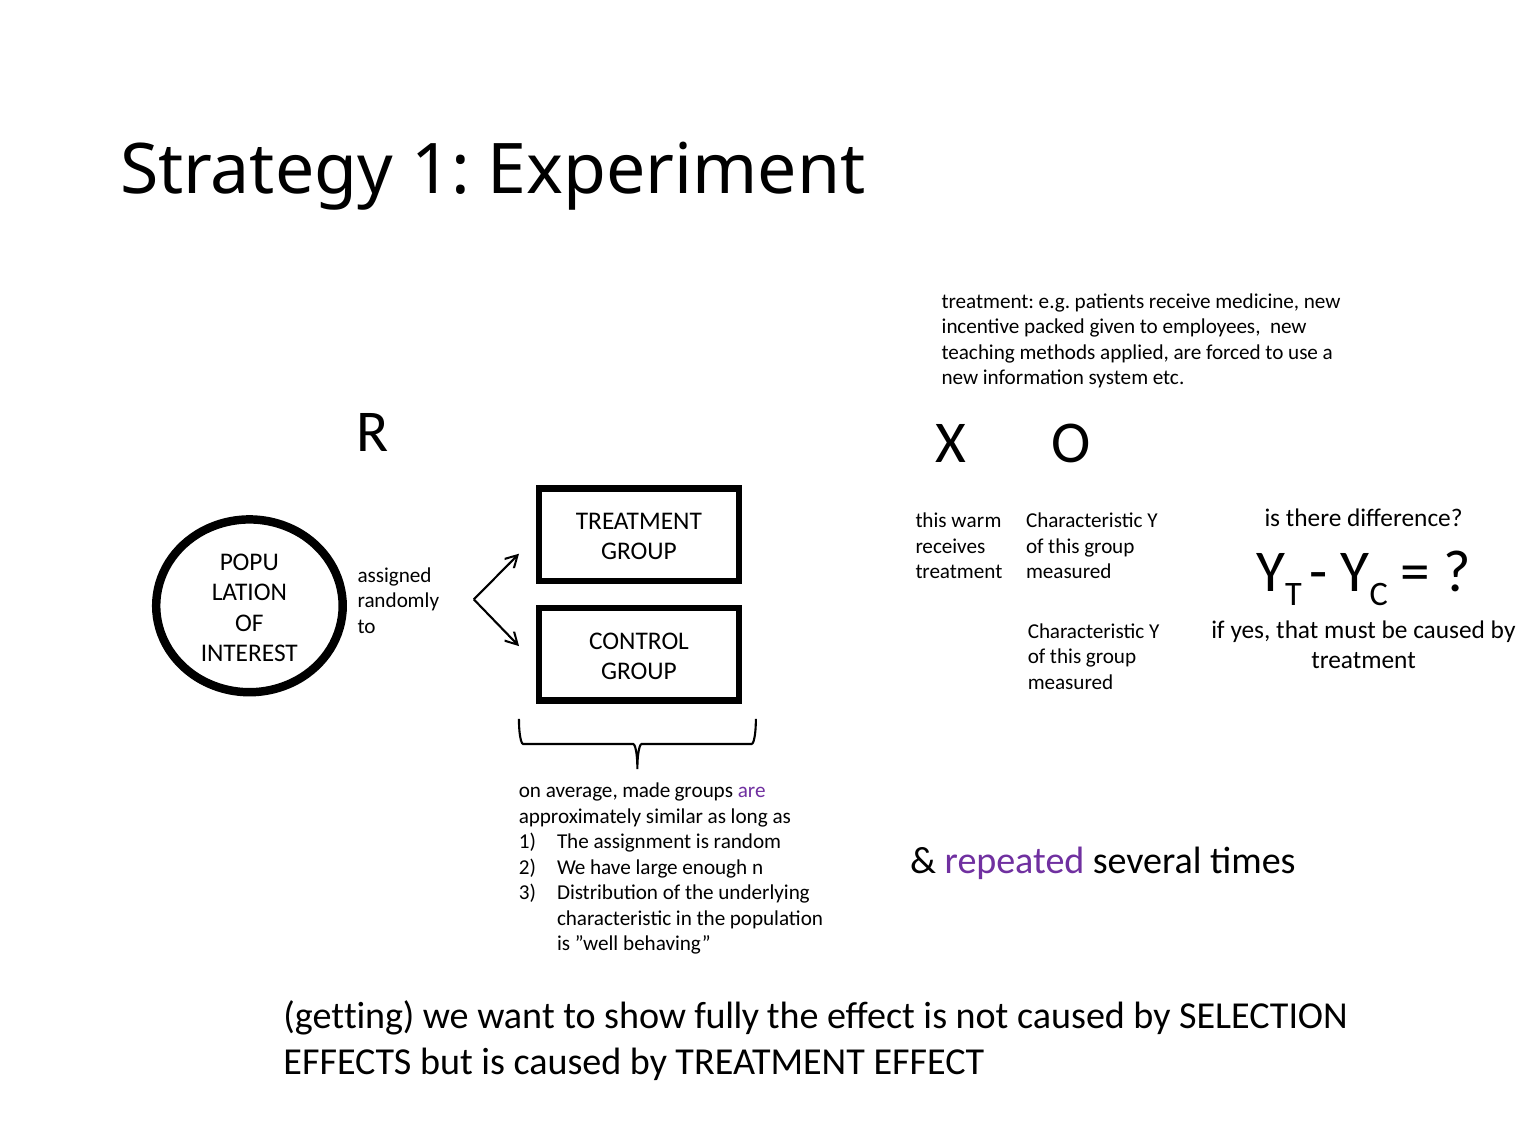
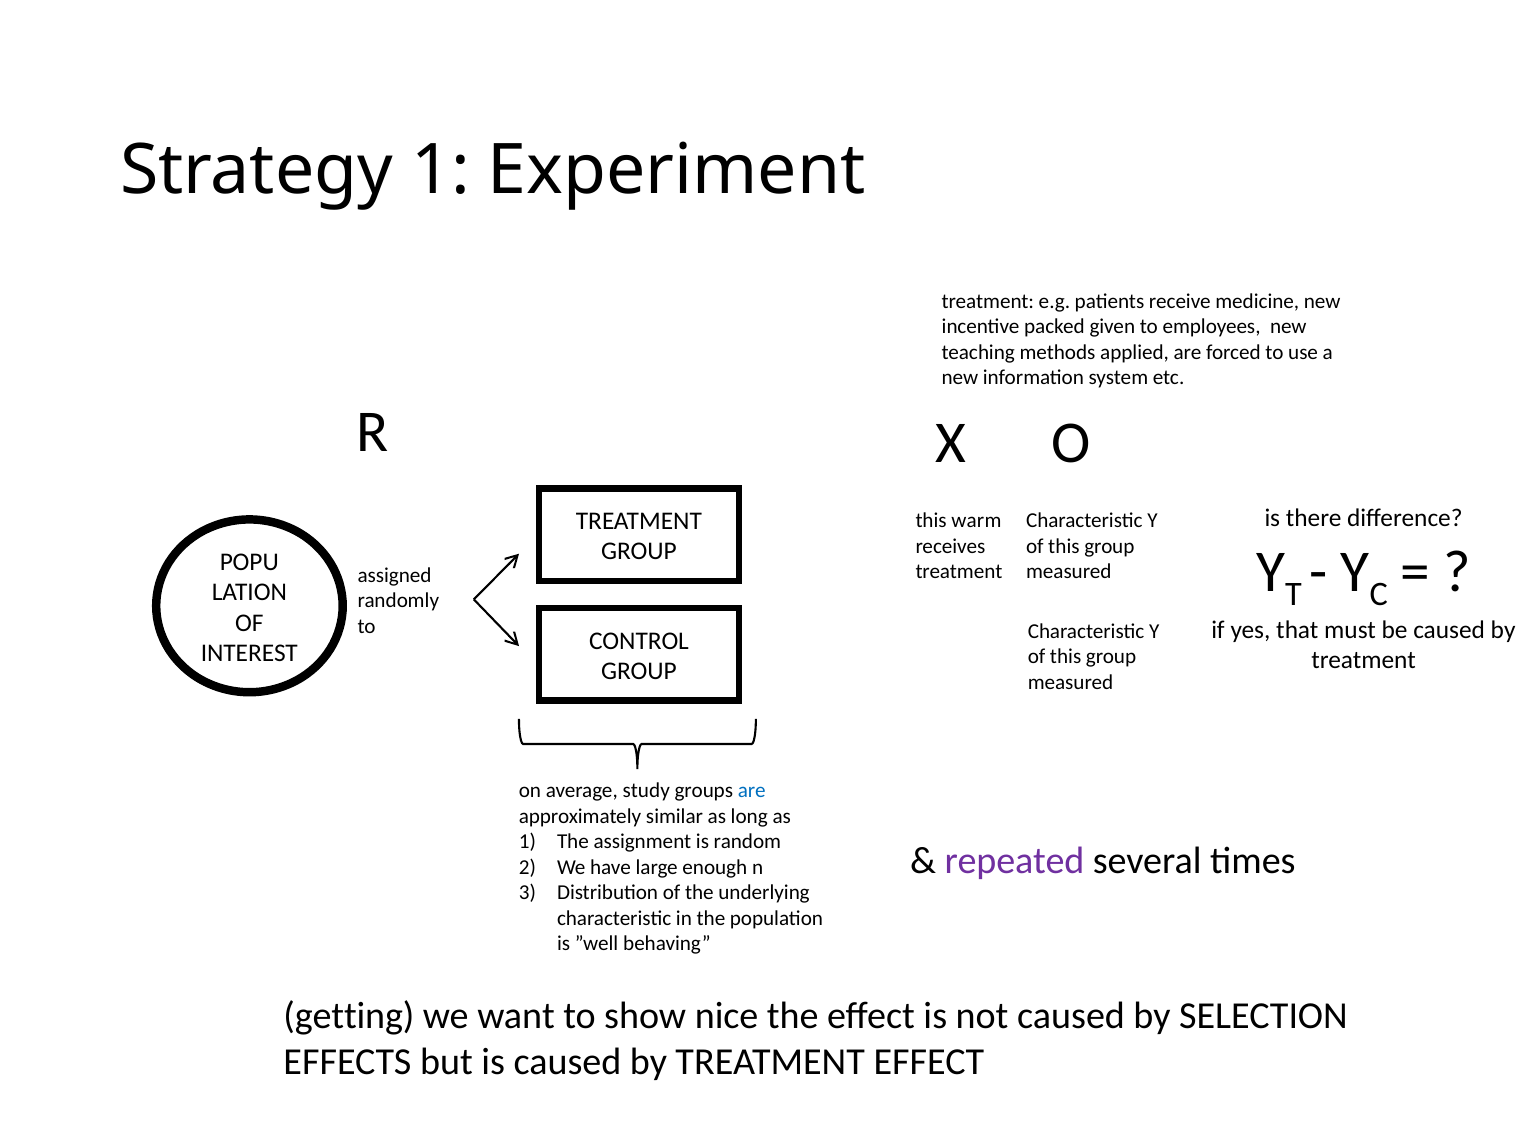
made: made -> study (646, 791)
are colour: purple -> blue (752, 791)
fully: fully -> nice (727, 1016)
